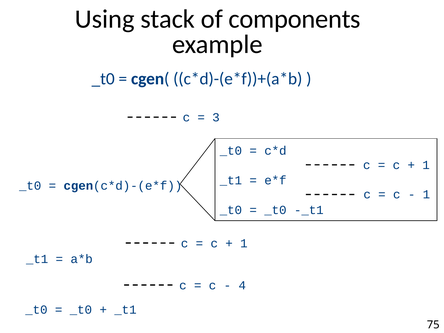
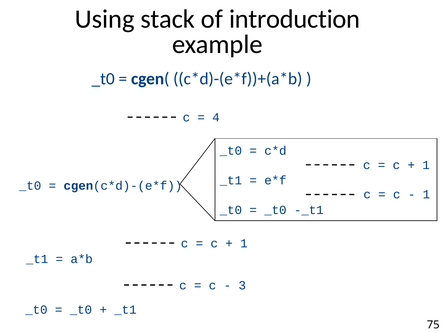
components: components -> introduction (295, 19)
3: 3 -> 4 (216, 118)
4: 4 -> 3 (242, 285)
